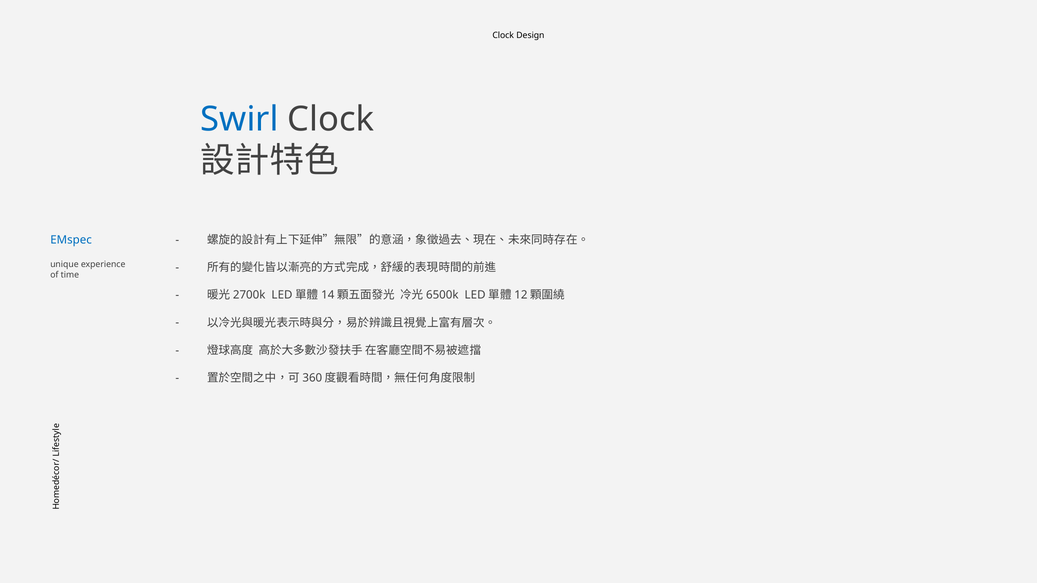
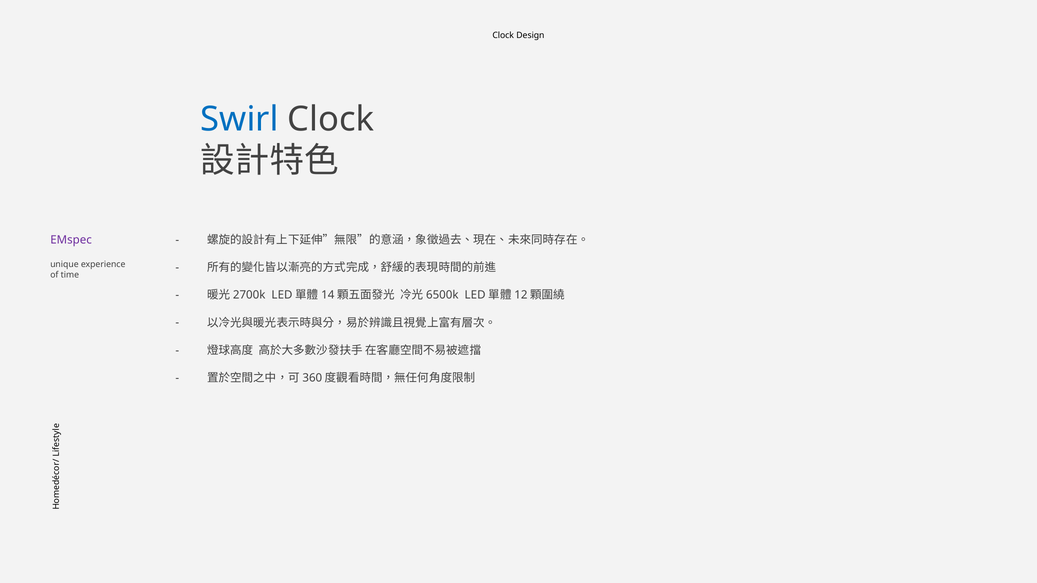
EMspec colour: blue -> purple (71, 240)
